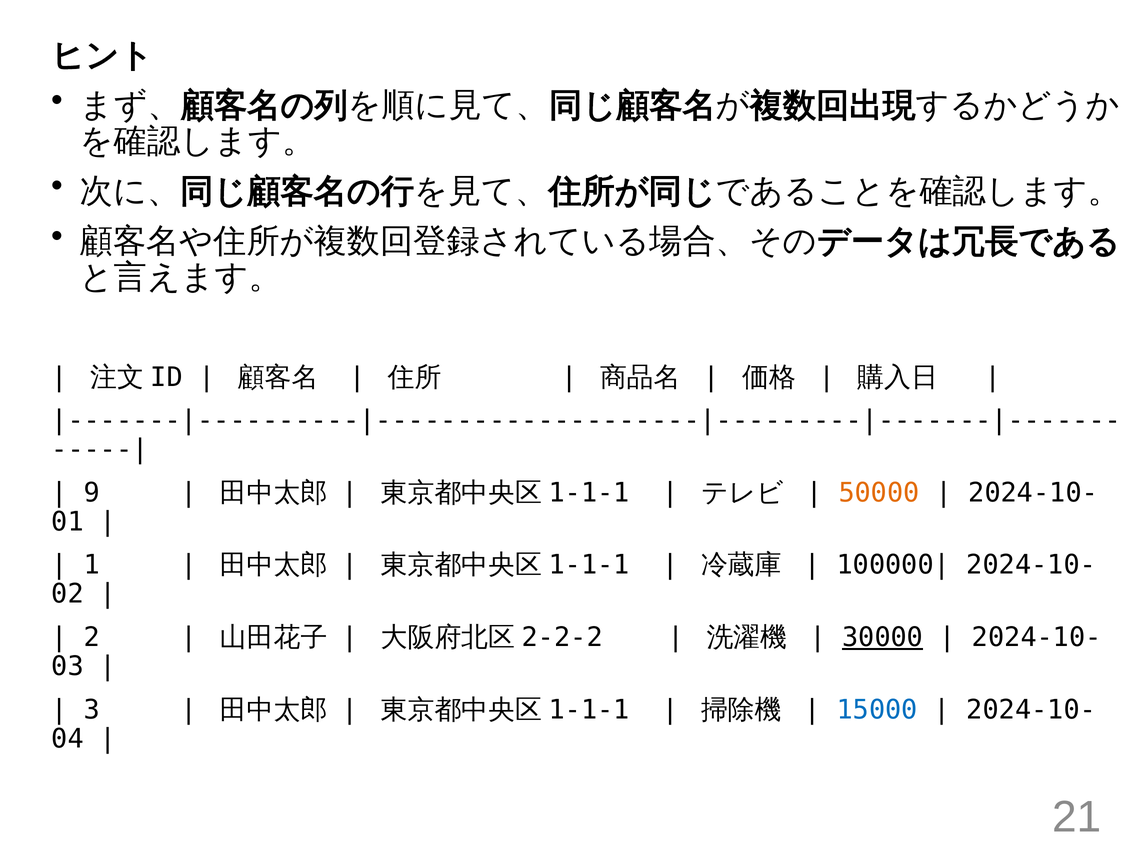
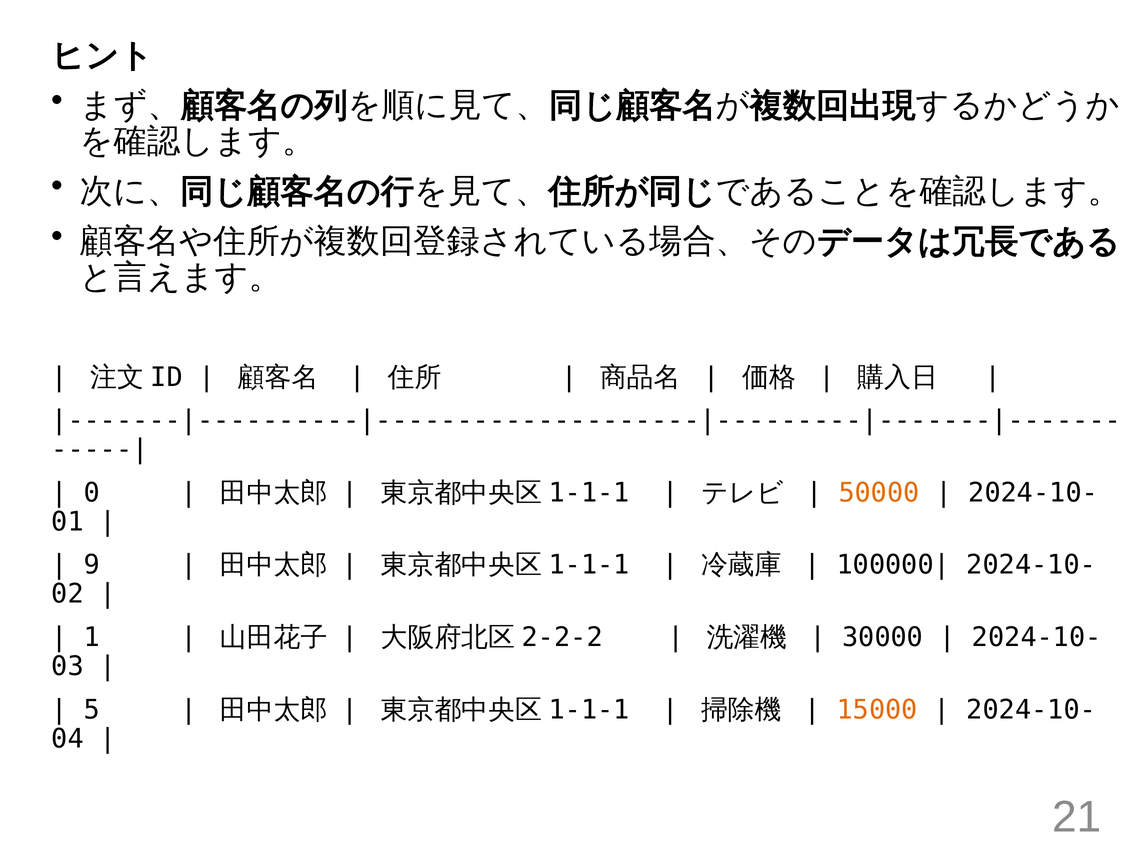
9: 9 -> 0 (92, 492)
1: 1 -> 9 (92, 565)
2: 2 -> 1 (92, 637)
30000 underline: present -> none (883, 637)
3: 3 -> 5 (92, 709)
15000 colour: blue -> orange (877, 709)
